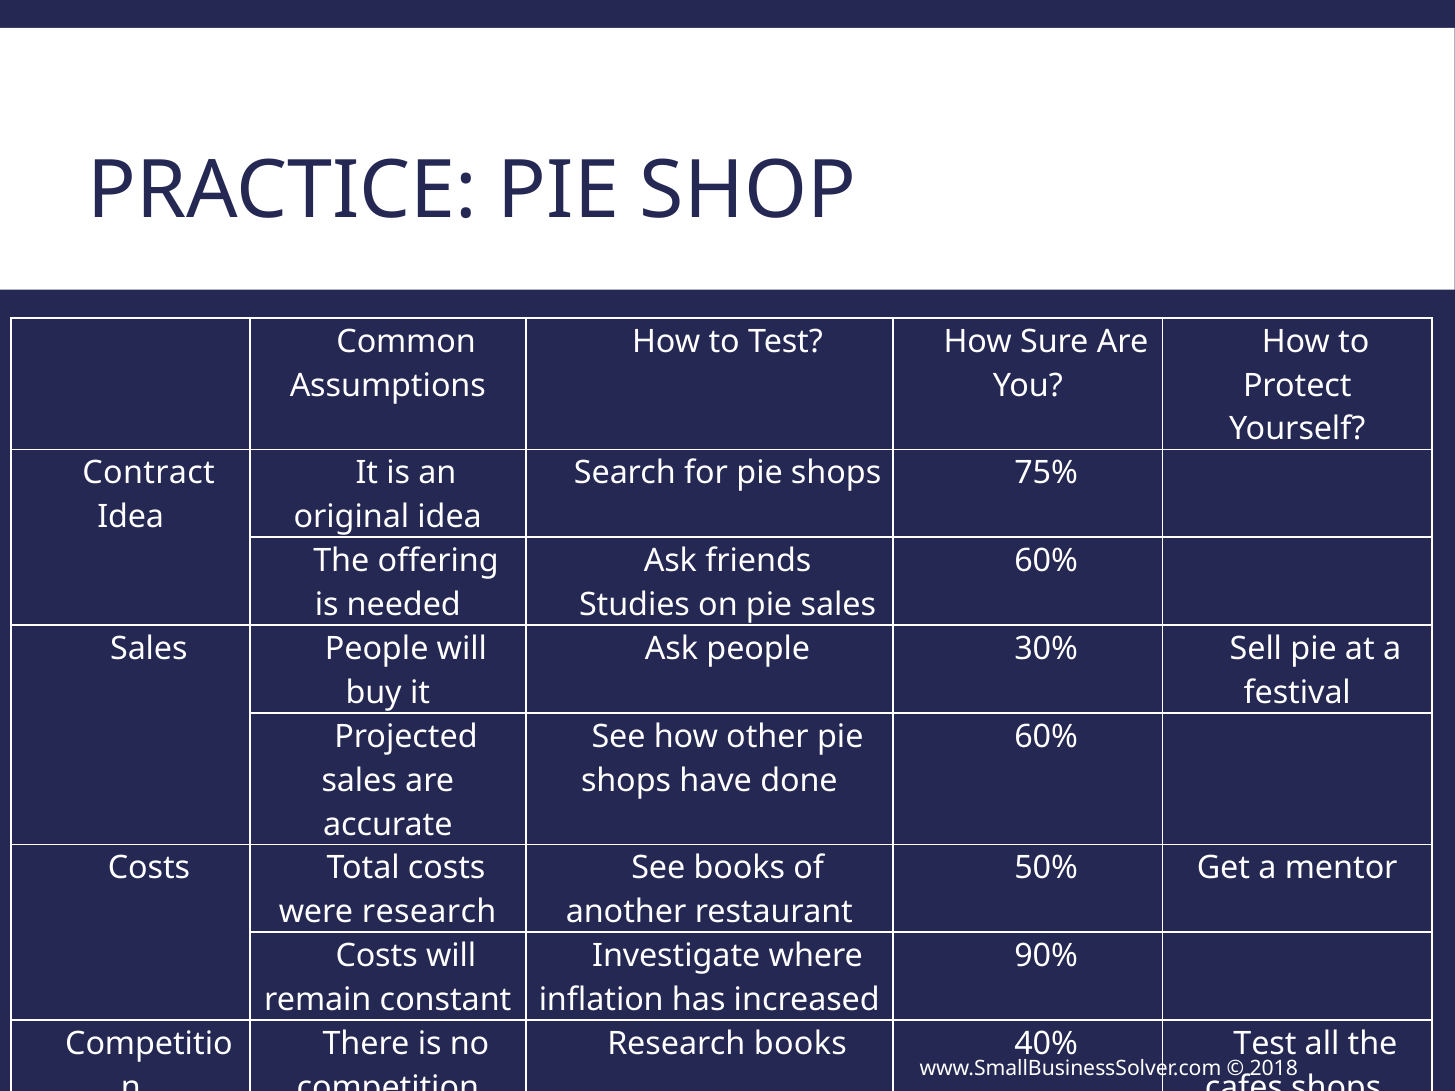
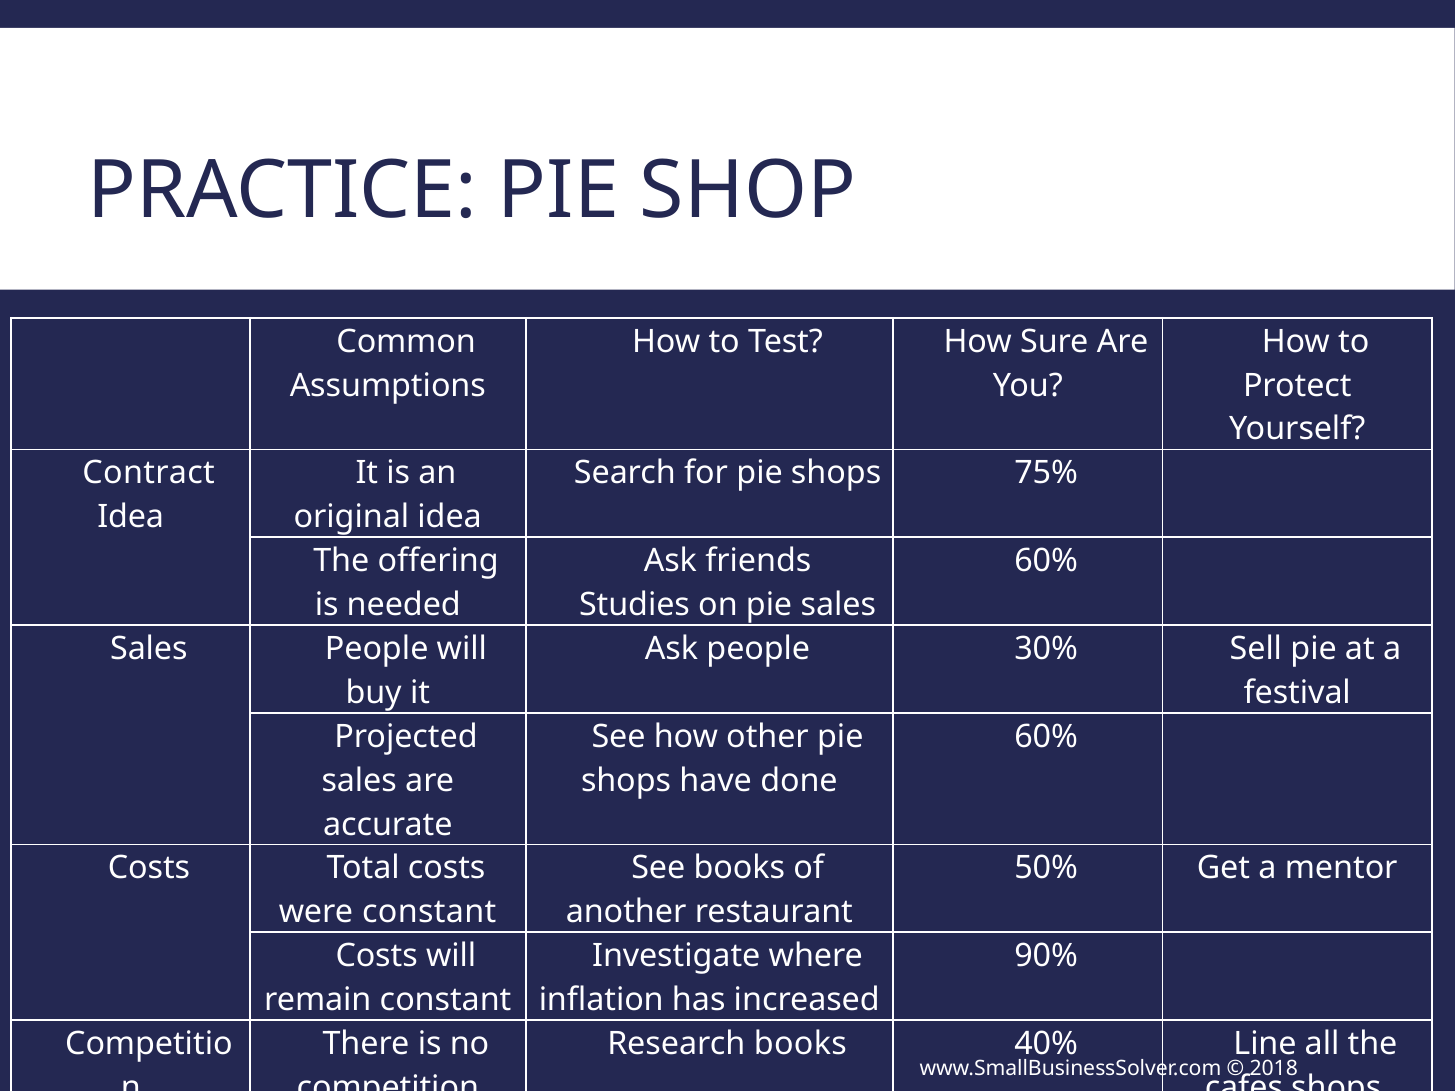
were research: research -> constant (429, 912)
40% Test: Test -> Line (1265, 1044)
